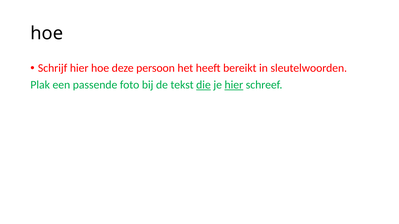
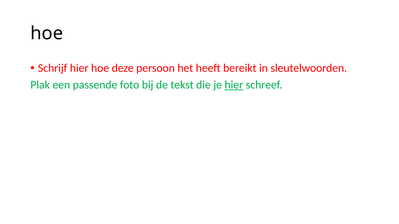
die underline: present -> none (203, 85)
